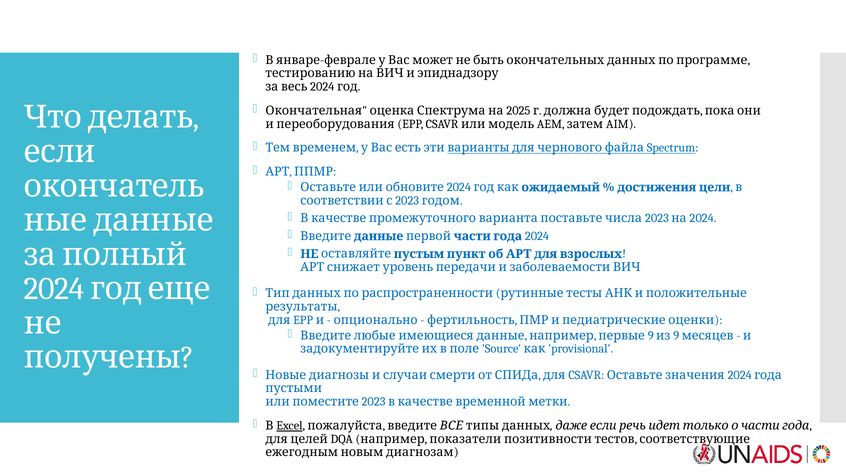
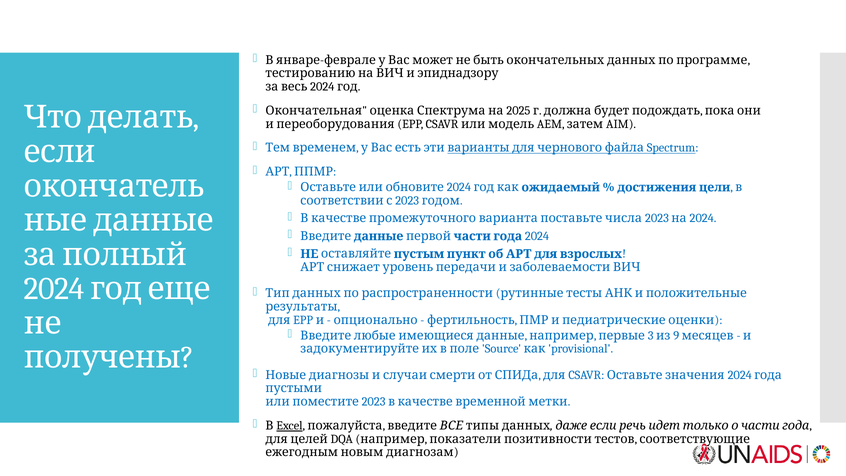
9: 9 -> 3 (651, 335)
